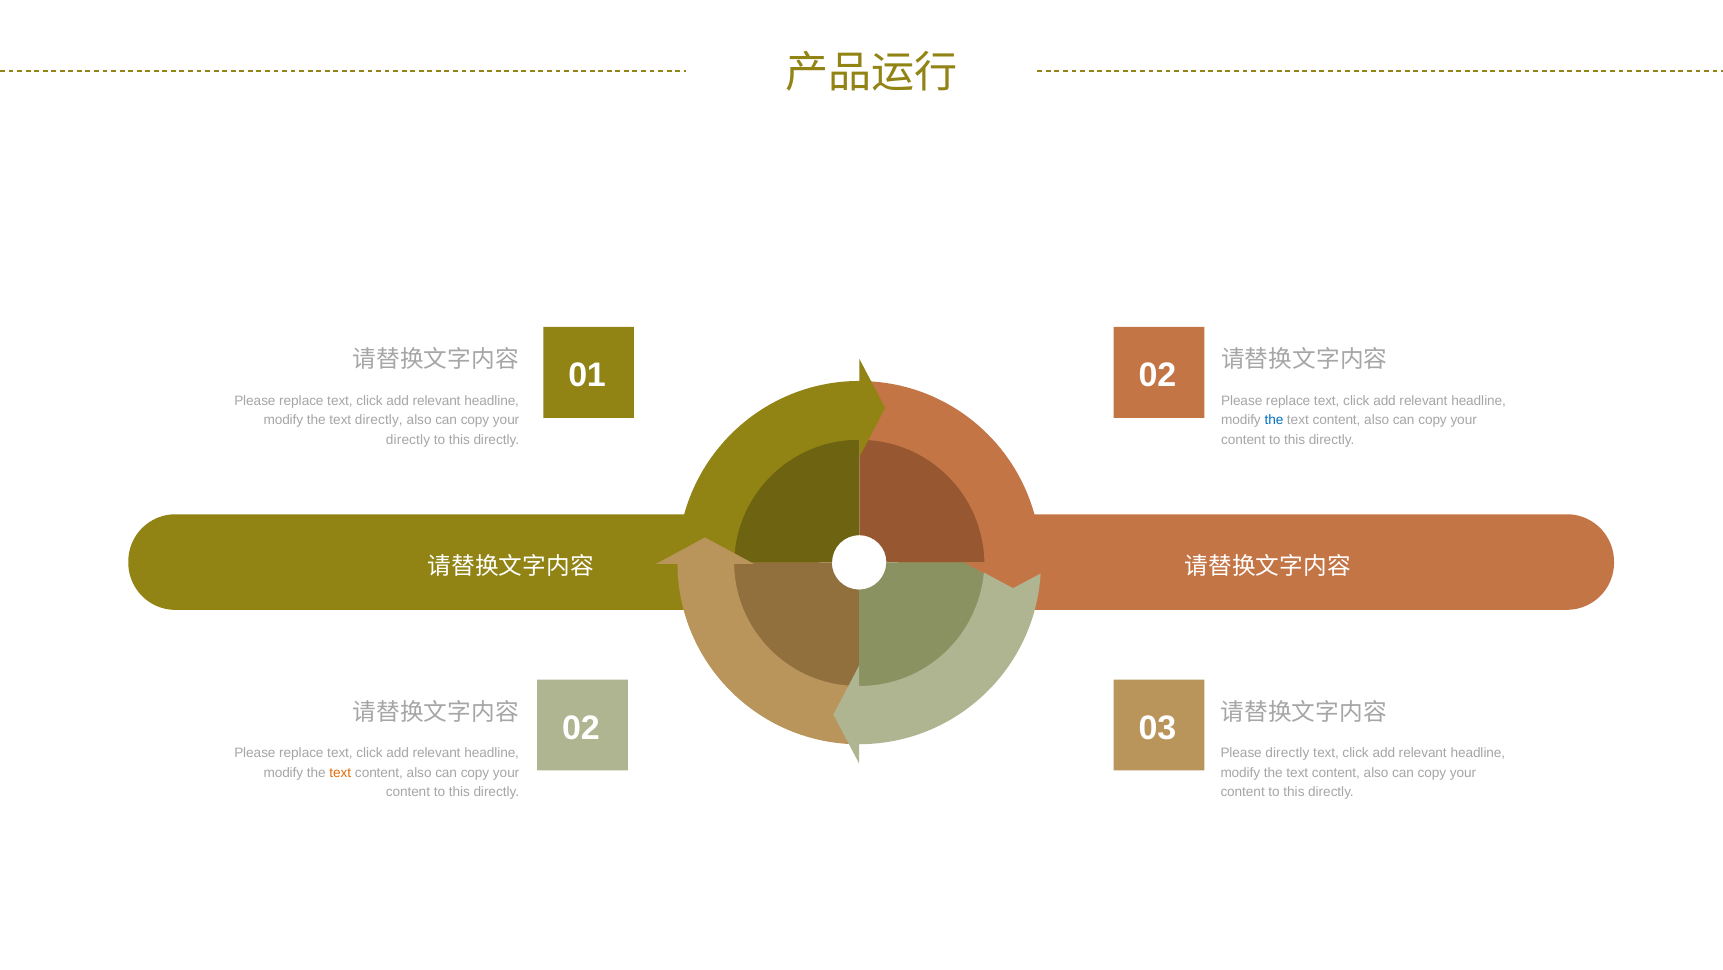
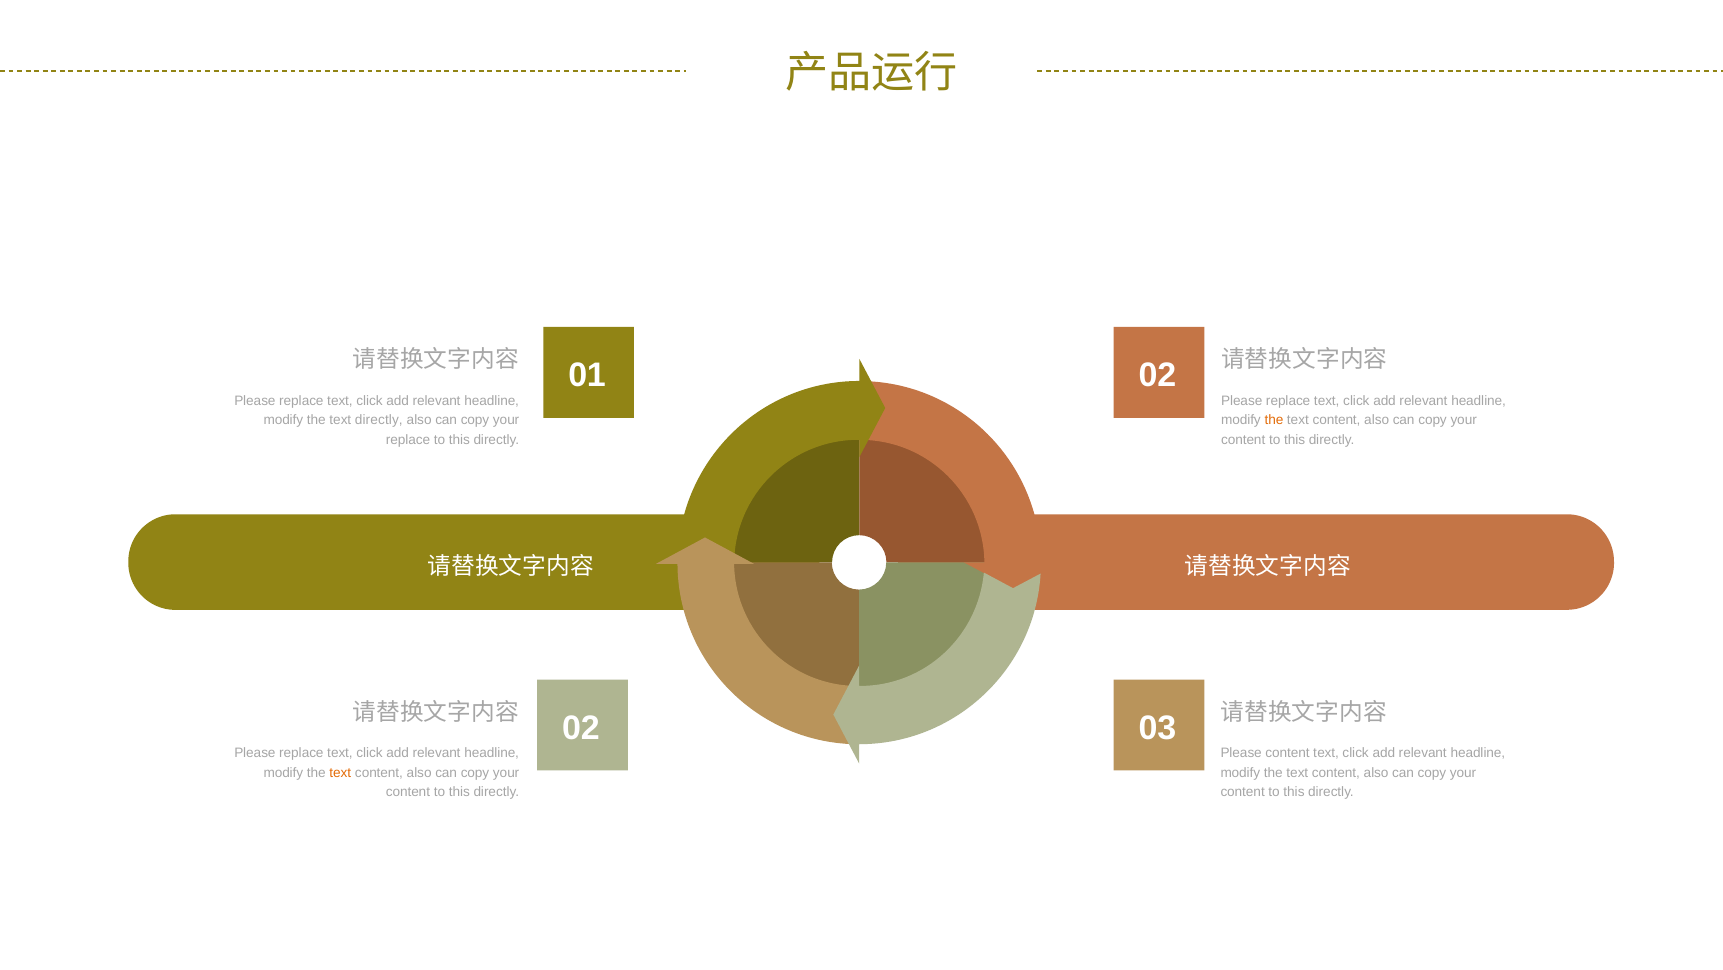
the colour: blue -> orange (1274, 420)
directly: directly -> replace (408, 440)
Please directly: directly -> content (1287, 753)
